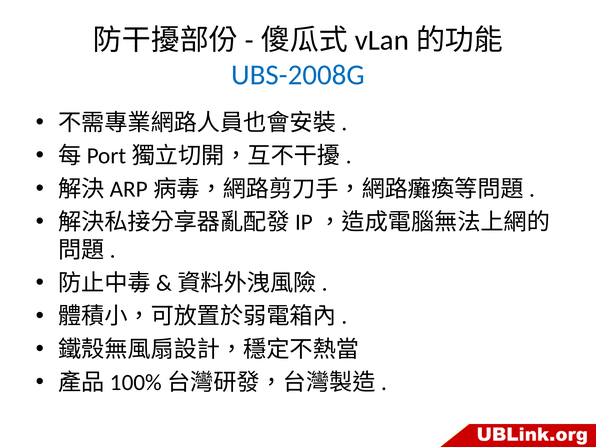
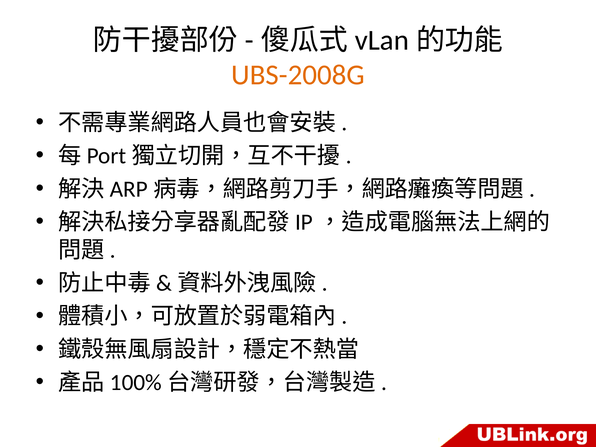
UBS-2008G colour: blue -> orange (298, 75)
